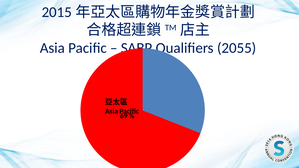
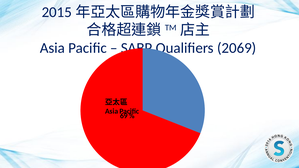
2055: 2055 -> 2069 (237, 48)
